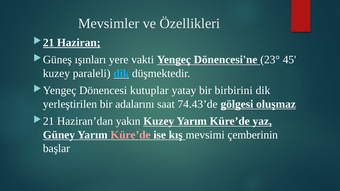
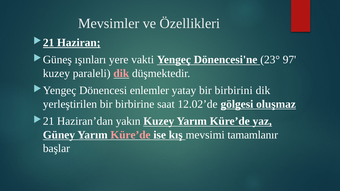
45: 45 -> 97 (289, 60)
dik colour: light blue -> pink (121, 73)
kutuplar: kutuplar -> enlemler (149, 91)
adalarını: adalarını -> birbirine (135, 104)
74.43’de: 74.43’de -> 12.02’de (198, 104)
çemberinin: çemberinin -> tamamlanır (253, 135)
